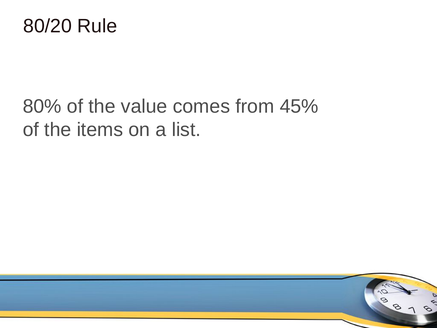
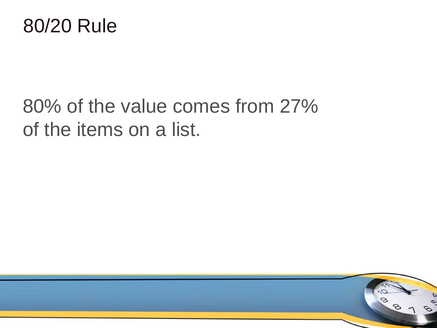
45%: 45% -> 27% (299, 106)
